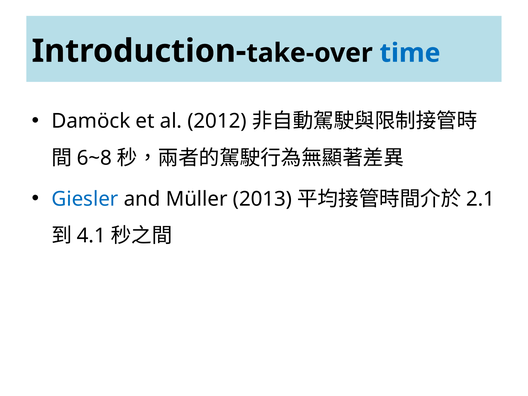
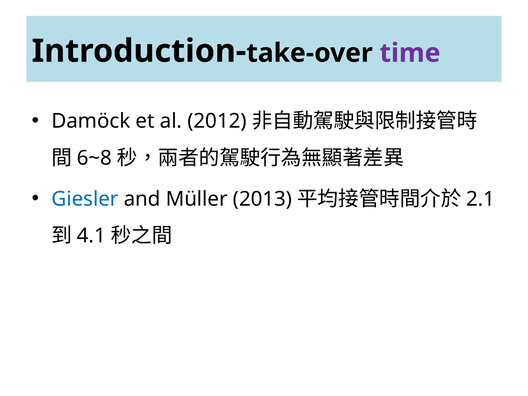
time colour: blue -> purple (410, 53)
